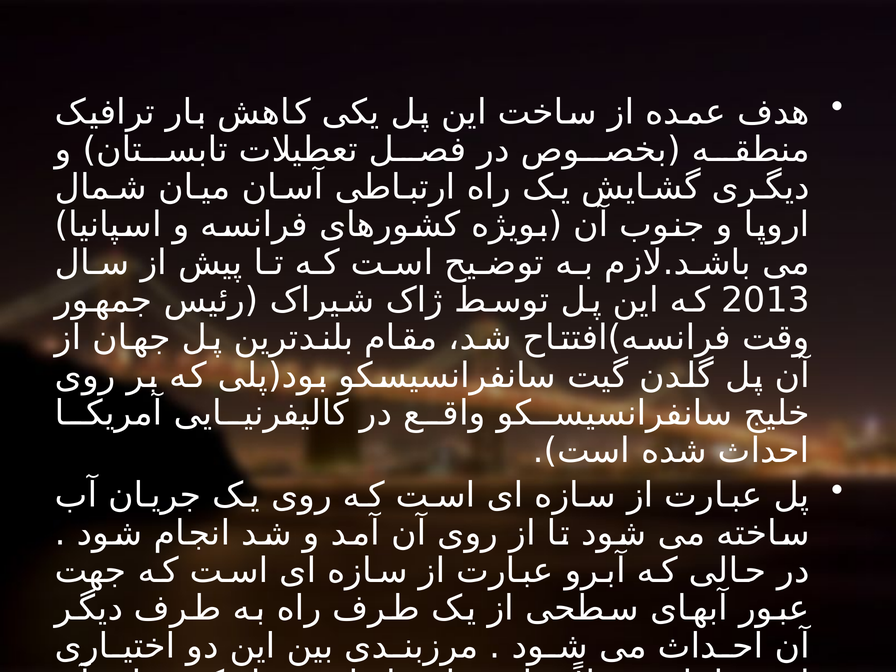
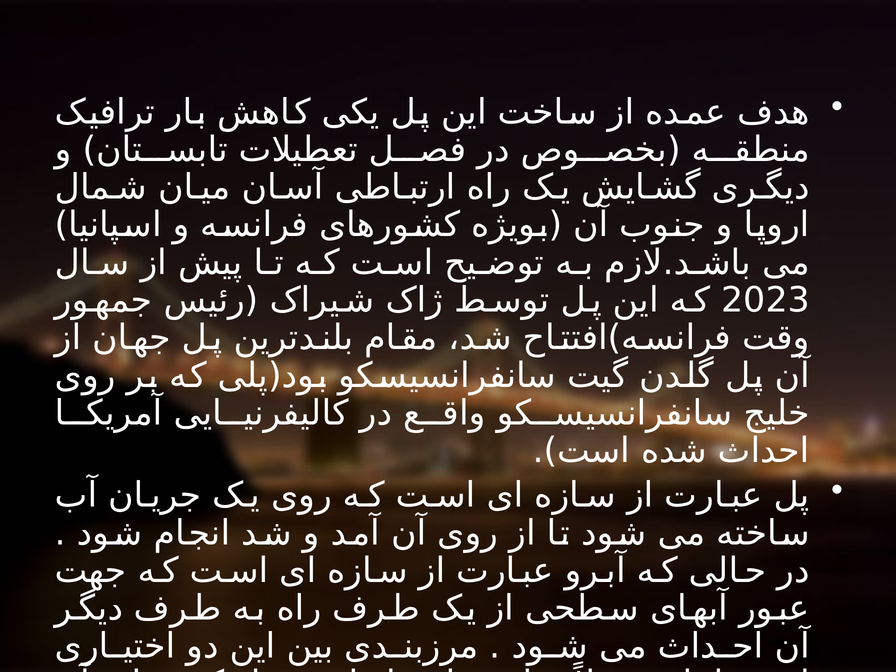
2013: 2013 -> 2023 (766, 300)
